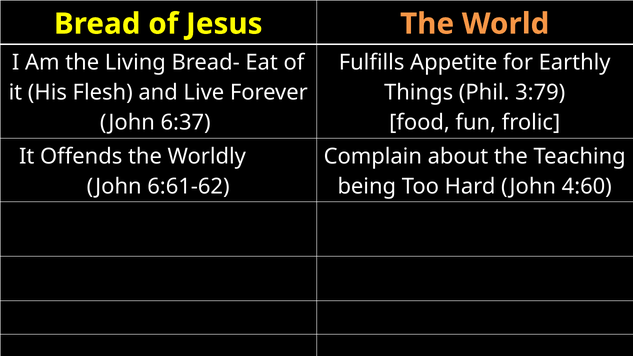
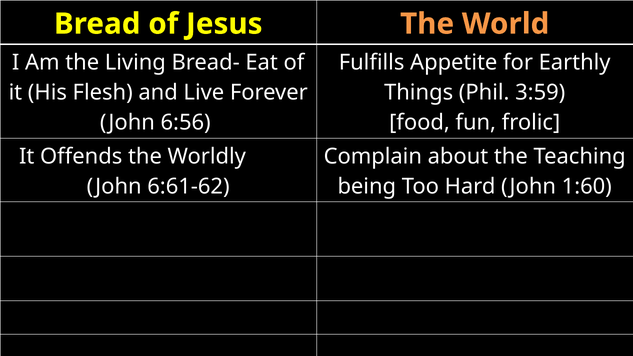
3:79: 3:79 -> 3:59 (540, 93)
6:37: 6:37 -> 6:56 (186, 122)
4:60: 4:60 -> 1:60 (587, 186)
